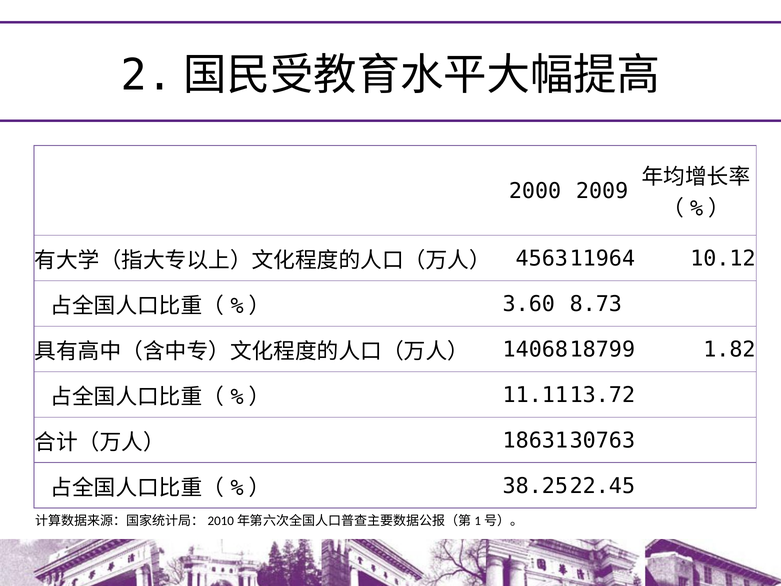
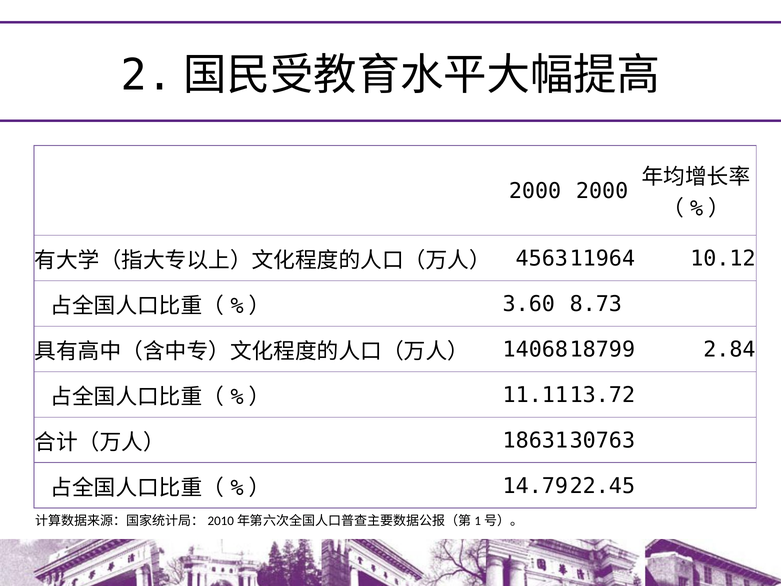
2000 2009: 2009 -> 2000 (602, 191)
1.82: 1.82 -> 2.84 (729, 350)
38.25: 38.25 -> 14.79 (535, 486)
